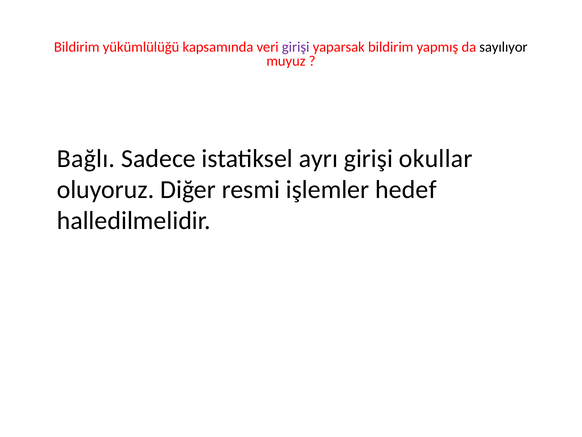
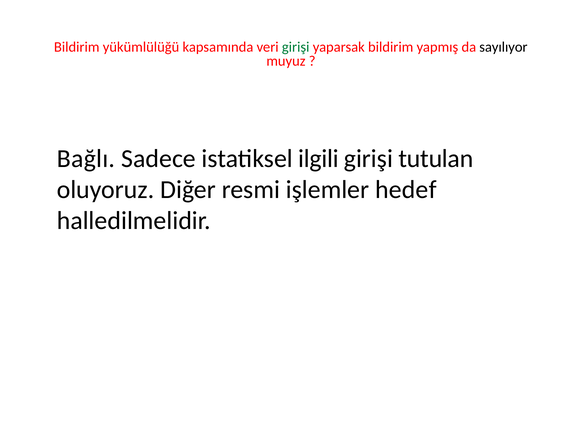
girişi colour: purple -> green (296, 47)
ayrı: ayrı -> ilgili (318, 158)
okullar: okullar -> tutulan (436, 158)
